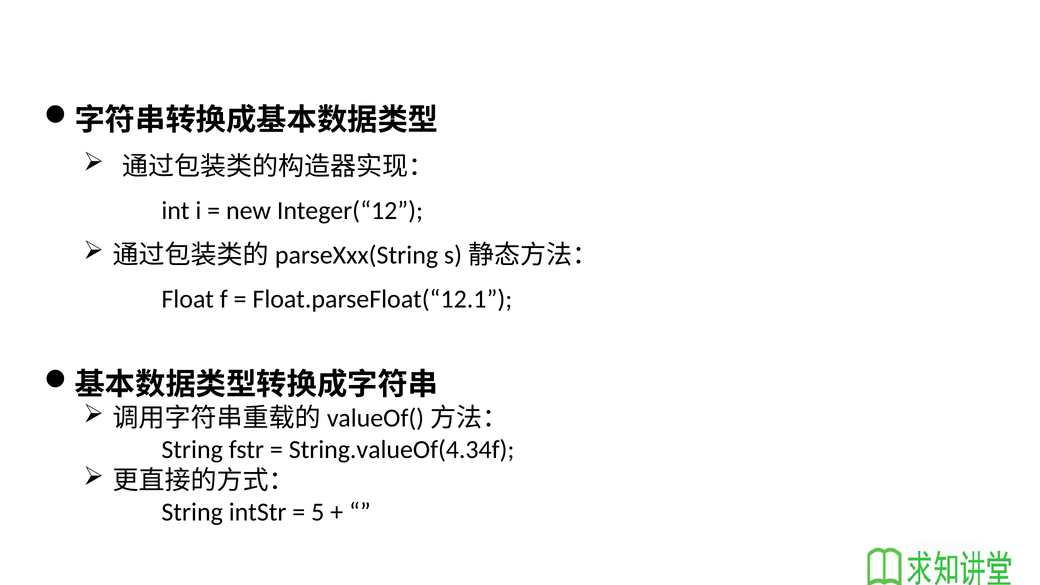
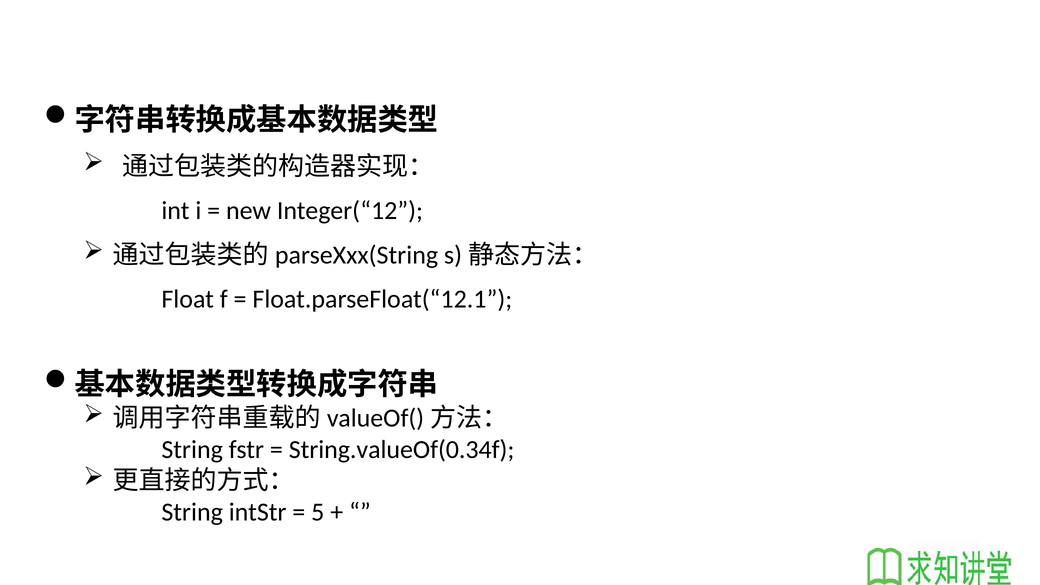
String.valueOf(4.34f: String.valueOf(4.34f -> String.valueOf(0.34f (402, 450)
